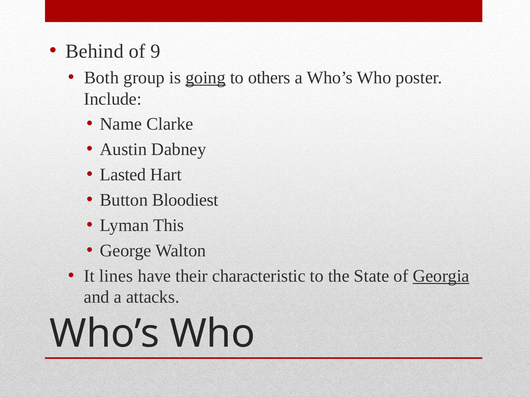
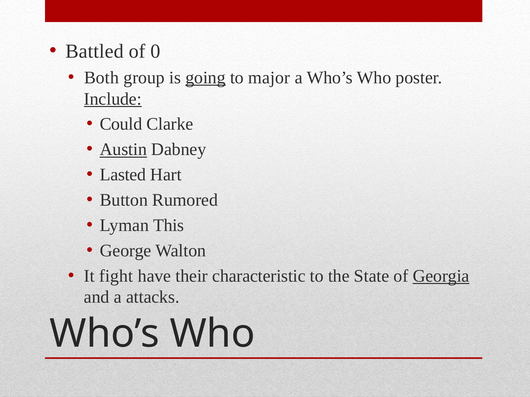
Behind: Behind -> Battled (95, 51)
9: 9 -> 0 (155, 51)
others: others -> major (269, 78)
Include underline: none -> present (113, 99)
Name: Name -> Could (121, 124)
Austin underline: none -> present (123, 150)
Bloodiest: Bloodiest -> Rumored (185, 200)
lines: lines -> fight (116, 276)
